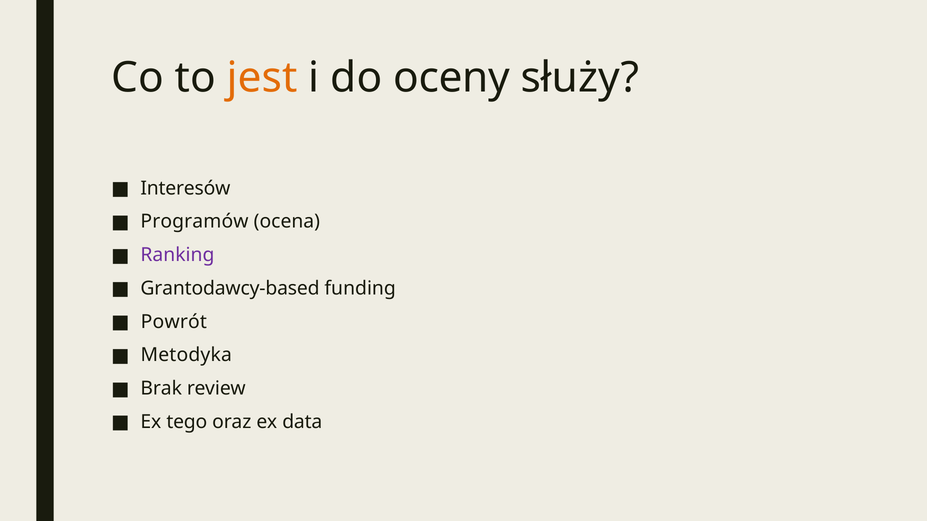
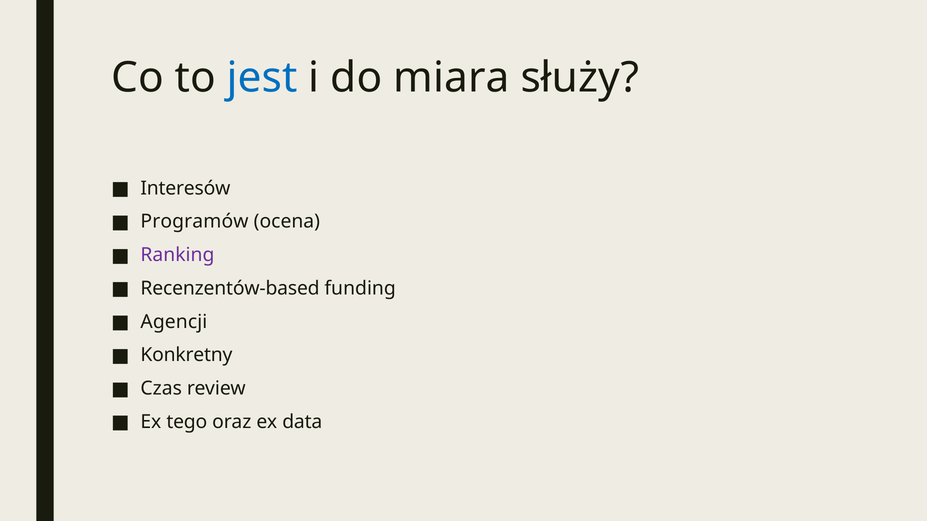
jest colour: orange -> blue (262, 78)
oceny: oceny -> miara (451, 78)
Grantodawcy-based: Grantodawcy-based -> Recenzentów-based (230, 289)
Powrót: Powrót -> Agencji (174, 322)
Metodyka: Metodyka -> Konkretny (186, 355)
Brak: Brak -> Czas (161, 389)
